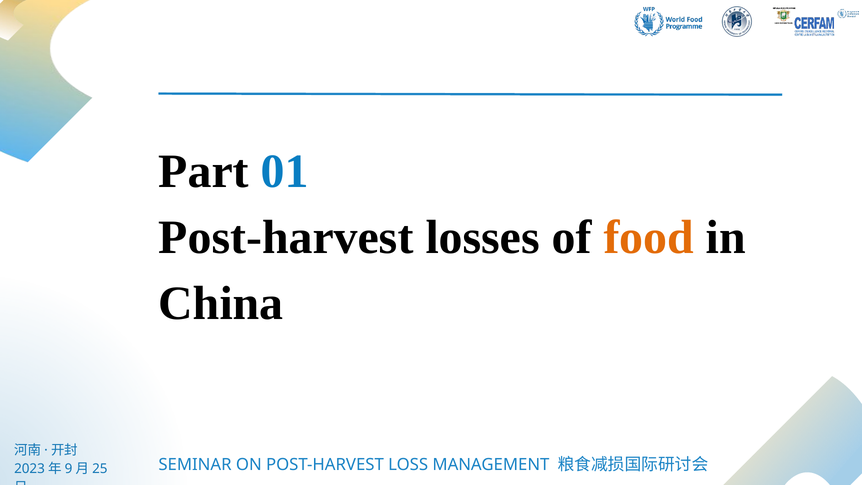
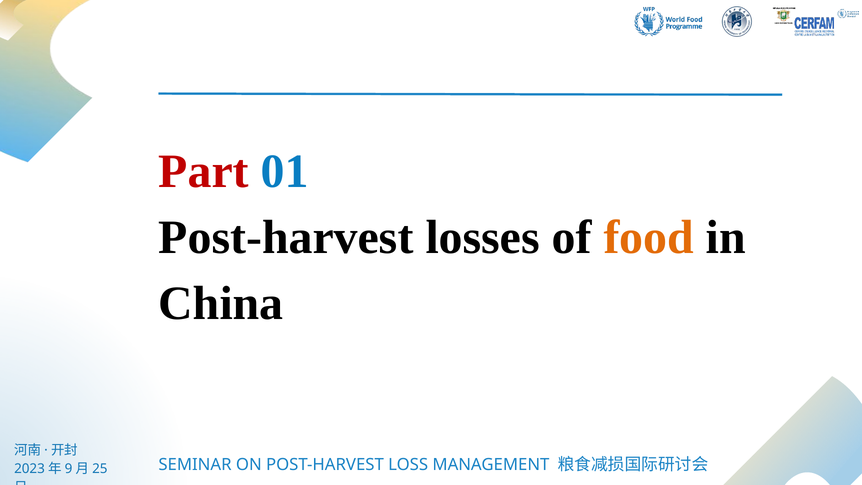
Part colour: black -> red (204, 171)
